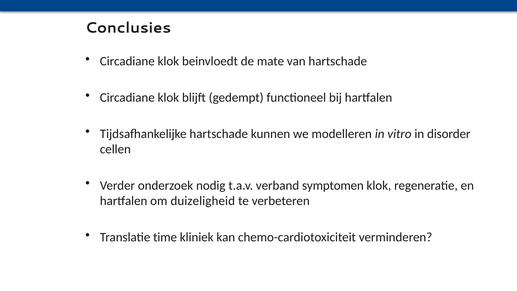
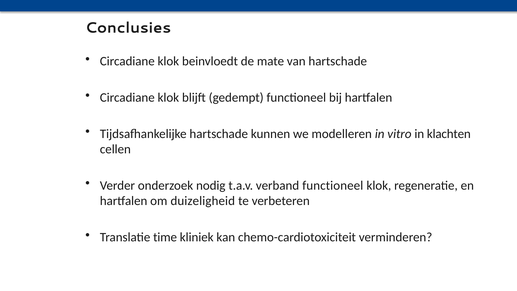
disorder: disorder -> klachten (449, 134)
verband symptomen: symptomen -> functioneel (333, 185)
